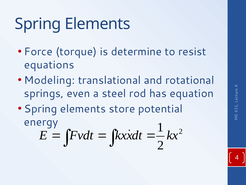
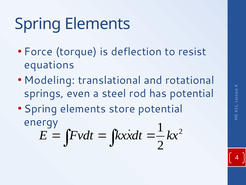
determine: determine -> deflection (136, 52)
has equation: equation -> potential (192, 93)
